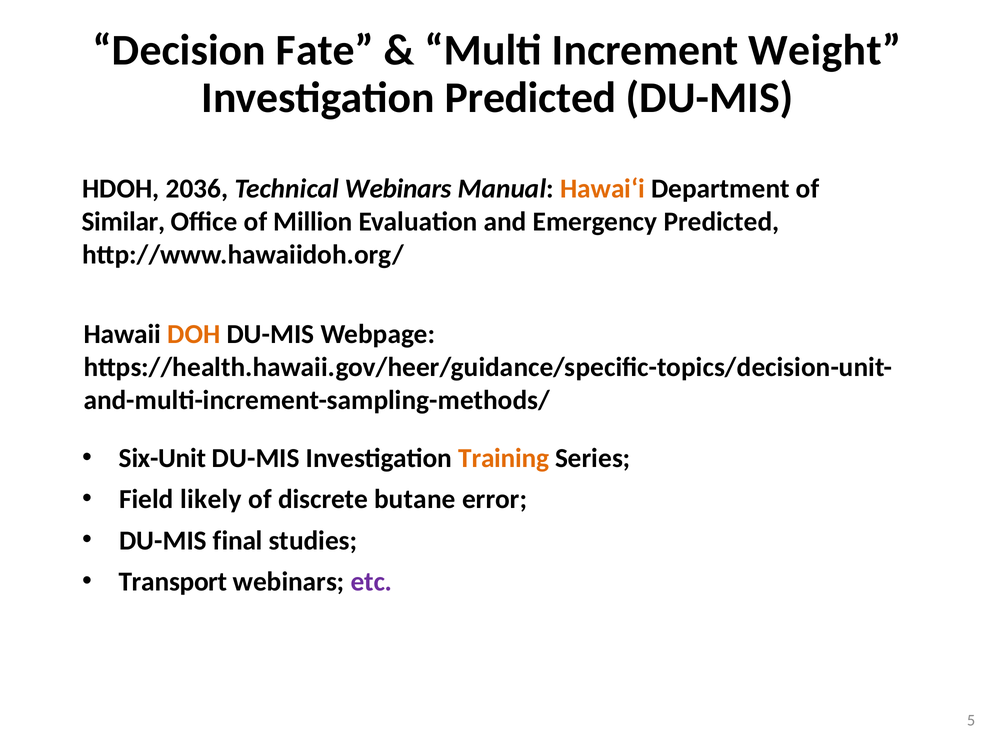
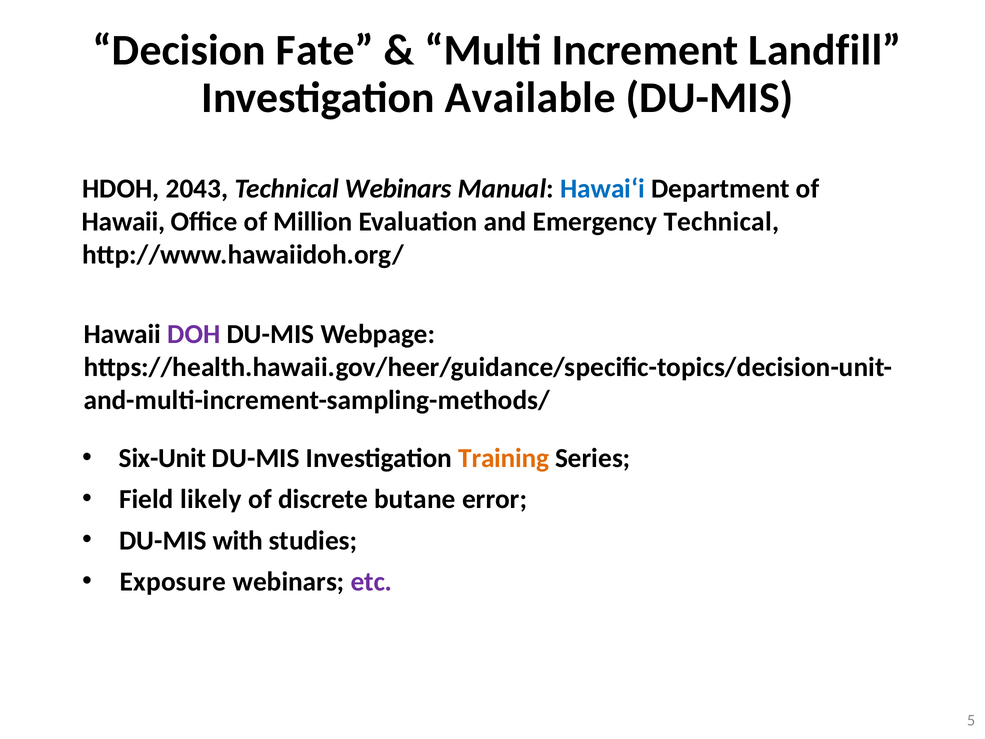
Weight: Weight -> Landfill (825, 51)
Investigation Predicted: Predicted -> Available (530, 98)
2036: 2036 -> 2043 (197, 189)
Hawai‘i colour: orange -> blue (602, 189)
Similar: Similar -> Hawaii (124, 222)
Emergency Predicted: Predicted -> Technical (721, 222)
DOH colour: orange -> purple (194, 334)
final: final -> with (238, 540)
Transport: Transport -> Exposure (173, 581)
